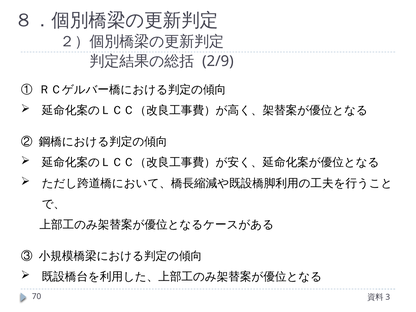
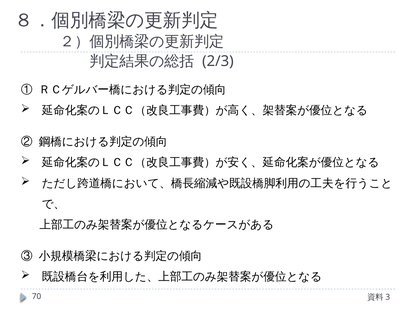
2/9: 2/9 -> 2/3 (218, 61)
